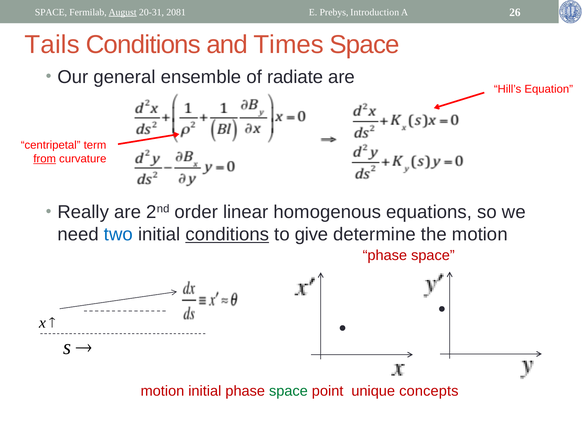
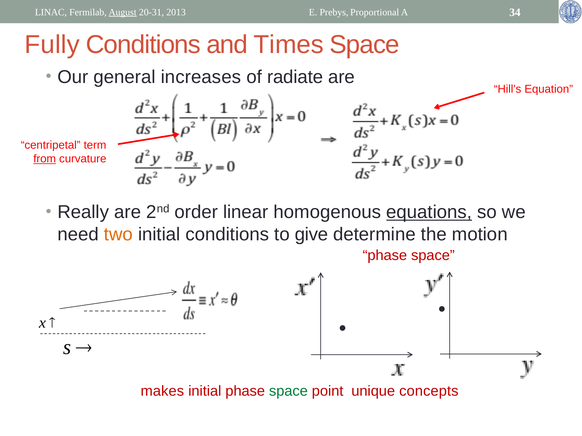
SPACE: SPACE -> LINAC (51, 12)
2081: 2081 -> 2013 (176, 12)
Introduction: Introduction -> Proportional (375, 12)
26: 26 -> 34 (515, 12)
Tails: Tails -> Fully (52, 45)
ensemble: ensemble -> increases (201, 77)
equations underline: none -> present (429, 212)
two colour: blue -> orange (118, 235)
conditions underline: present -> none (227, 235)
motion: motion -> makes (162, 392)
